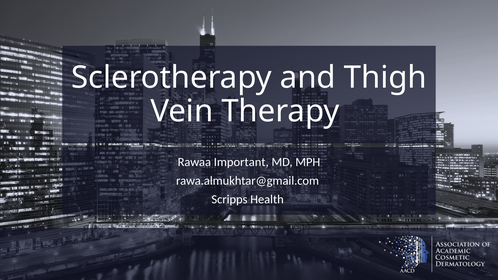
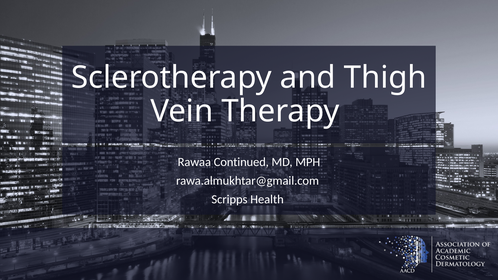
Important: Important -> Continued (241, 162)
